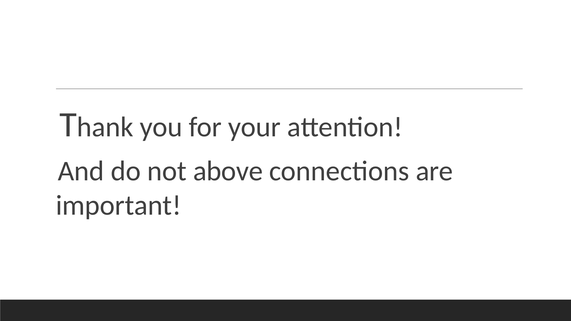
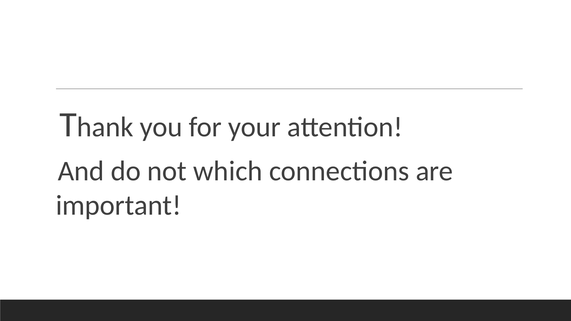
above: above -> which (228, 171)
